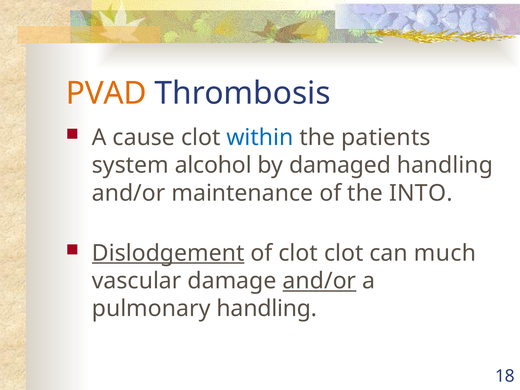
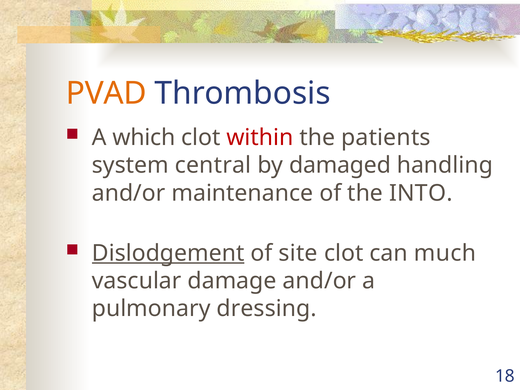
cause: cause -> which (144, 138)
within colour: blue -> red (260, 138)
alcohol: alcohol -> central (213, 165)
of clot: clot -> site (298, 253)
and/or underline: present -> none (319, 281)
pulmonary handling: handling -> dressing (267, 309)
